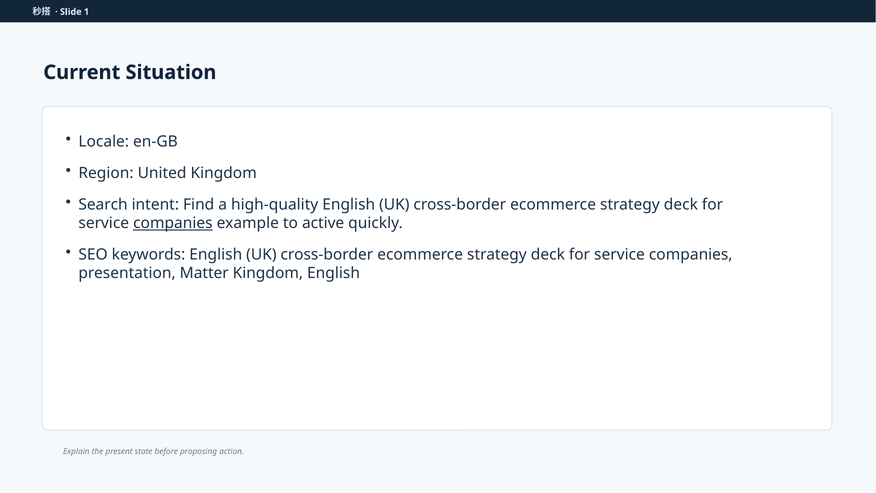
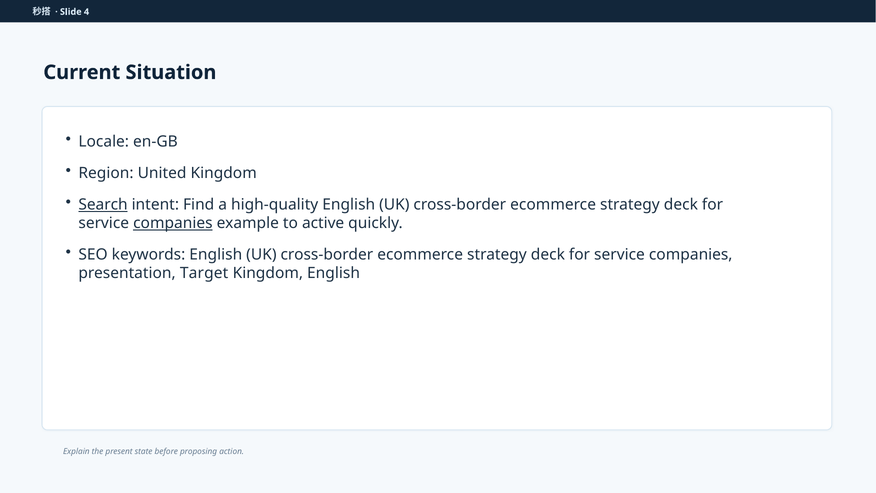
1: 1 -> 4 (87, 12)
Search underline: none -> present (103, 205)
Matter: Matter -> Target (204, 273)
